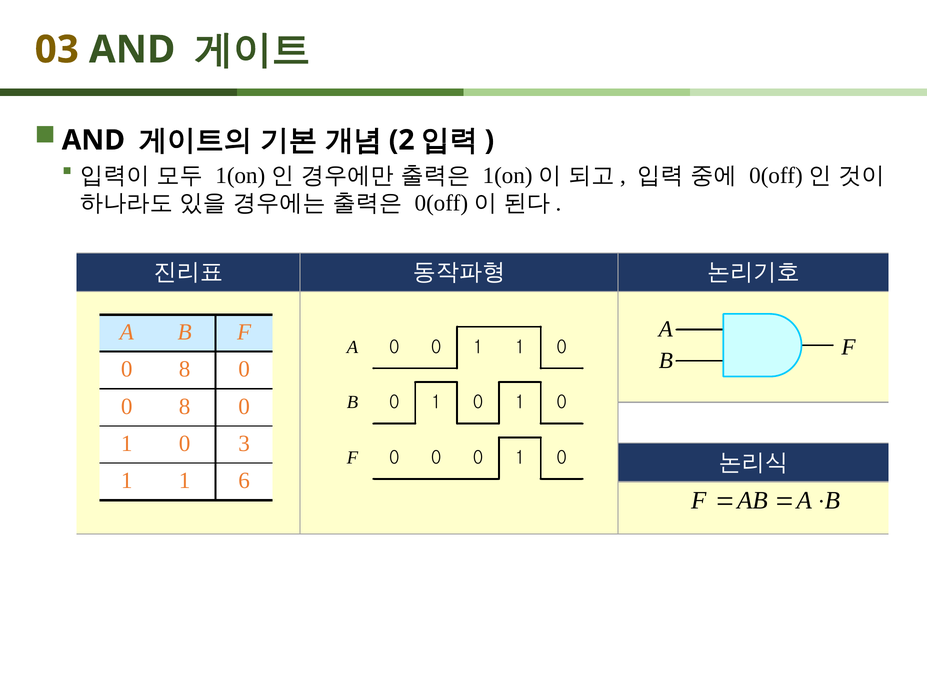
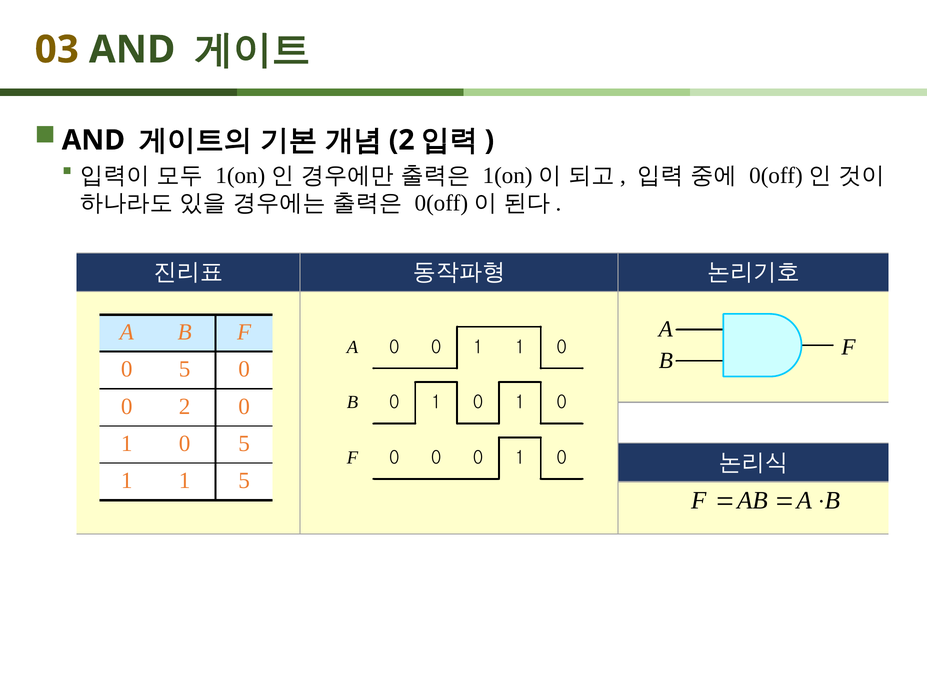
8: 8 -> 5 (185, 369)
8: 8 -> 2 (185, 406)
1 0 3: 3 -> 5 (244, 443)
1 6: 6 -> 5 (244, 480)
